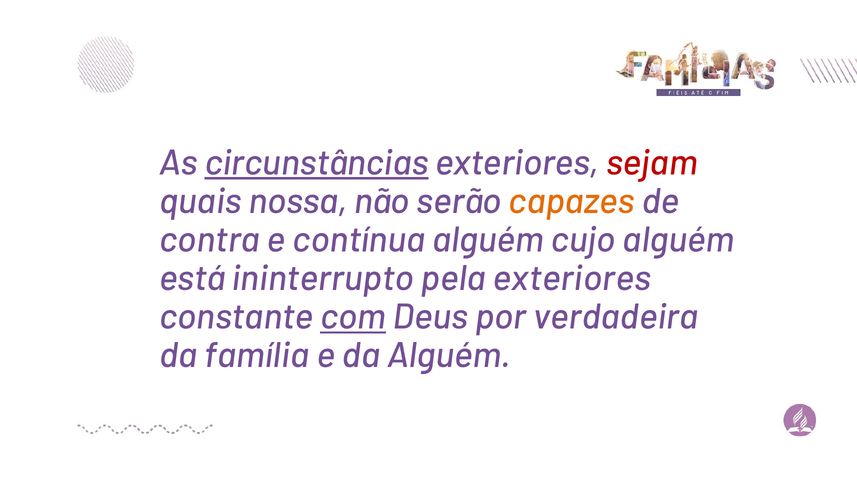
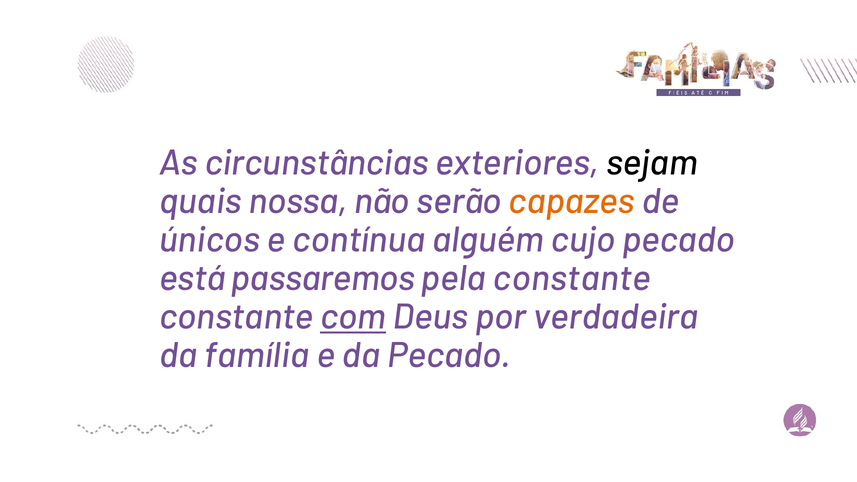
circunstâncias underline: present -> none (317, 163)
sejam colour: red -> black (652, 163)
contra: contra -> únicos (210, 240)
cujo alguém: alguém -> pecado (679, 240)
ininterrupto: ininterrupto -> passaremos (323, 279)
pela exteriores: exteriores -> constante (572, 279)
da Alguém: Alguém -> Pecado (449, 356)
